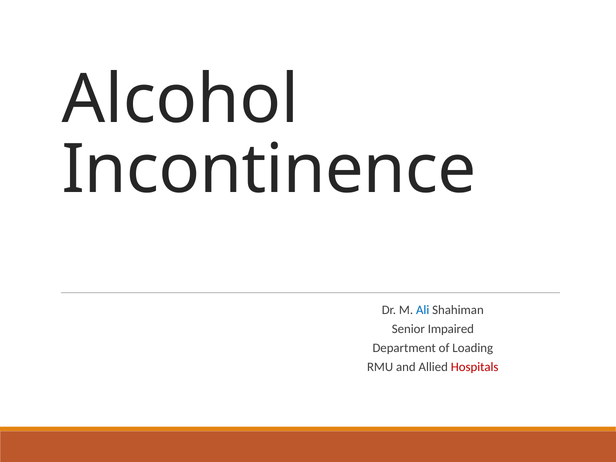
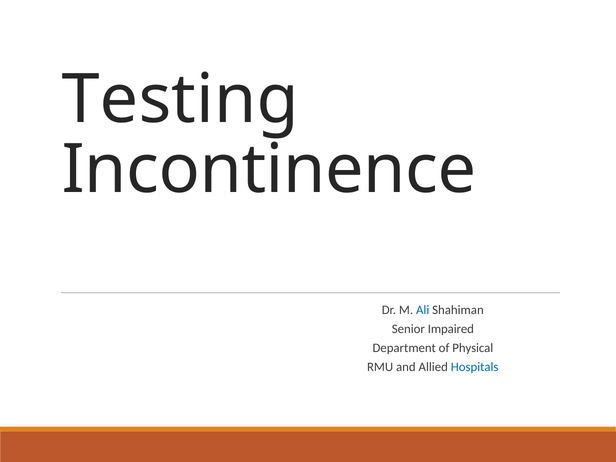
Alcohol: Alcohol -> Testing (180, 100)
Loading: Loading -> Physical (473, 348)
Hospitals colour: red -> blue (475, 367)
